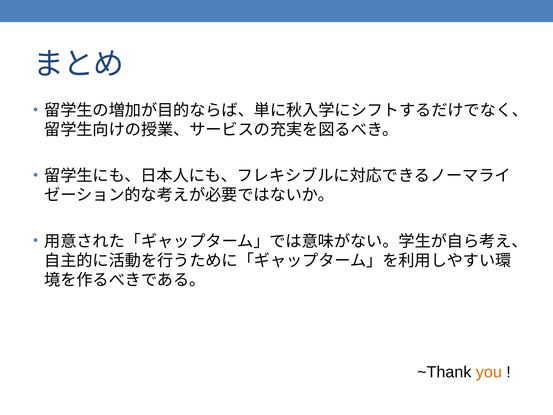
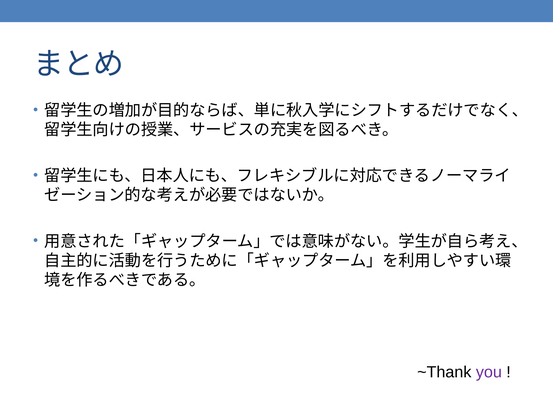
you colour: orange -> purple (489, 372)
